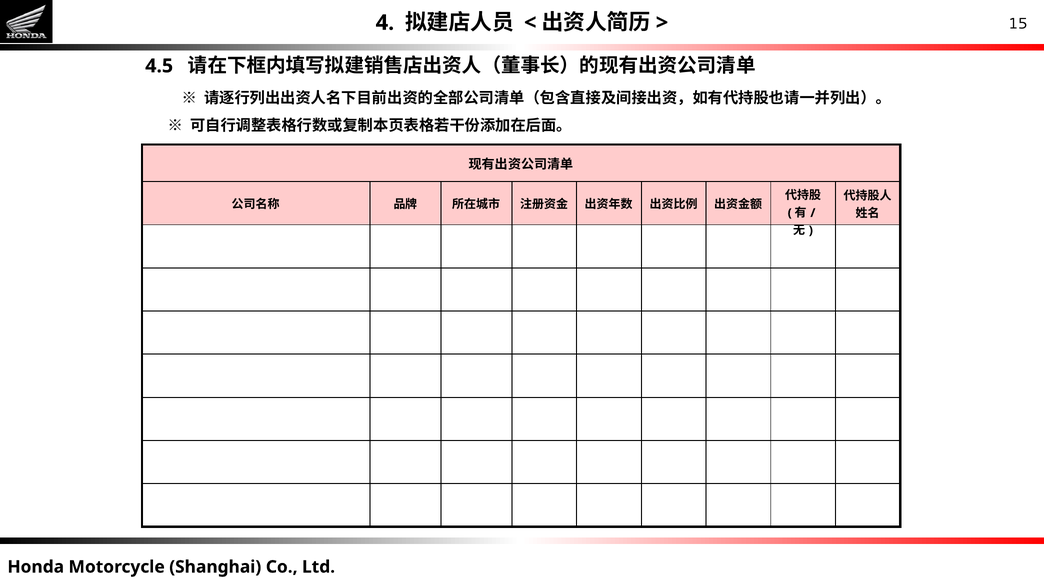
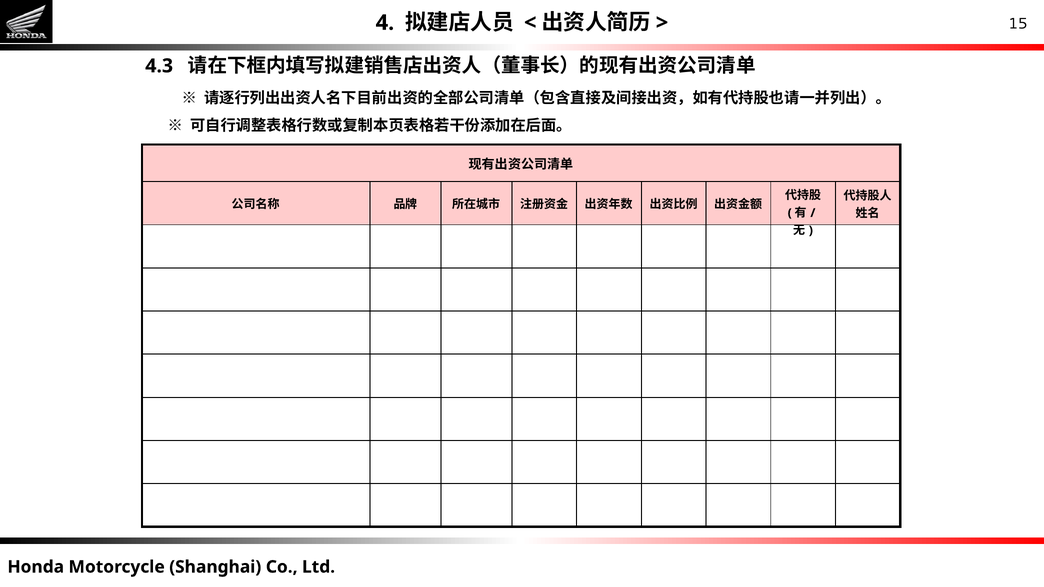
4.5: 4.5 -> 4.3 (159, 66)
